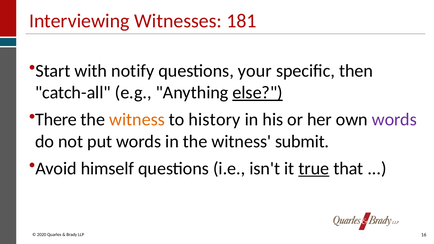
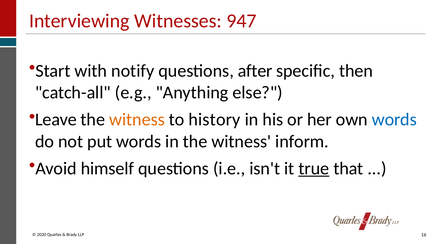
181: 181 -> 947 (242, 21)
your: your -> after (255, 71)
else underline: present -> none (258, 93)
There: There -> Leave (56, 120)
words colour: purple -> blue (394, 120)
submit: submit -> inform (302, 141)
